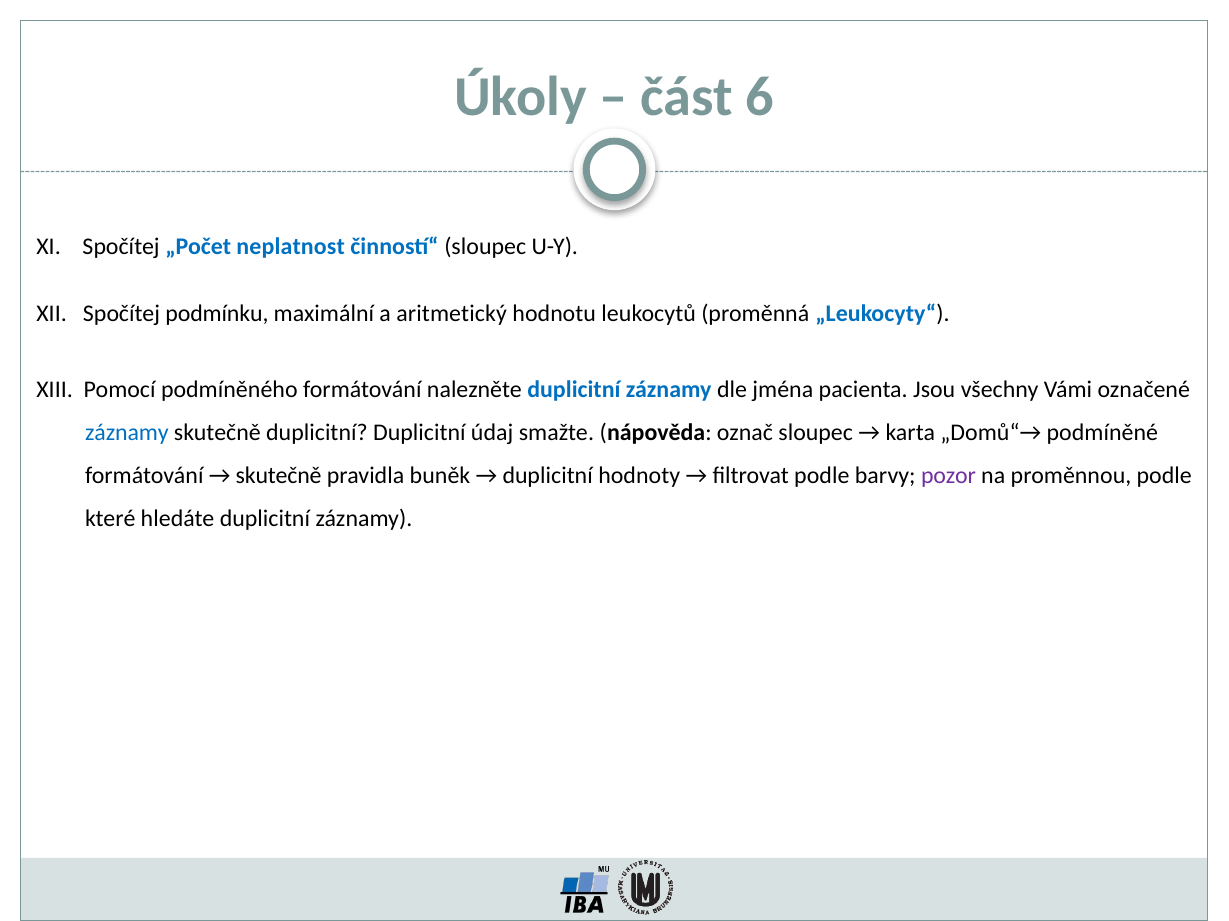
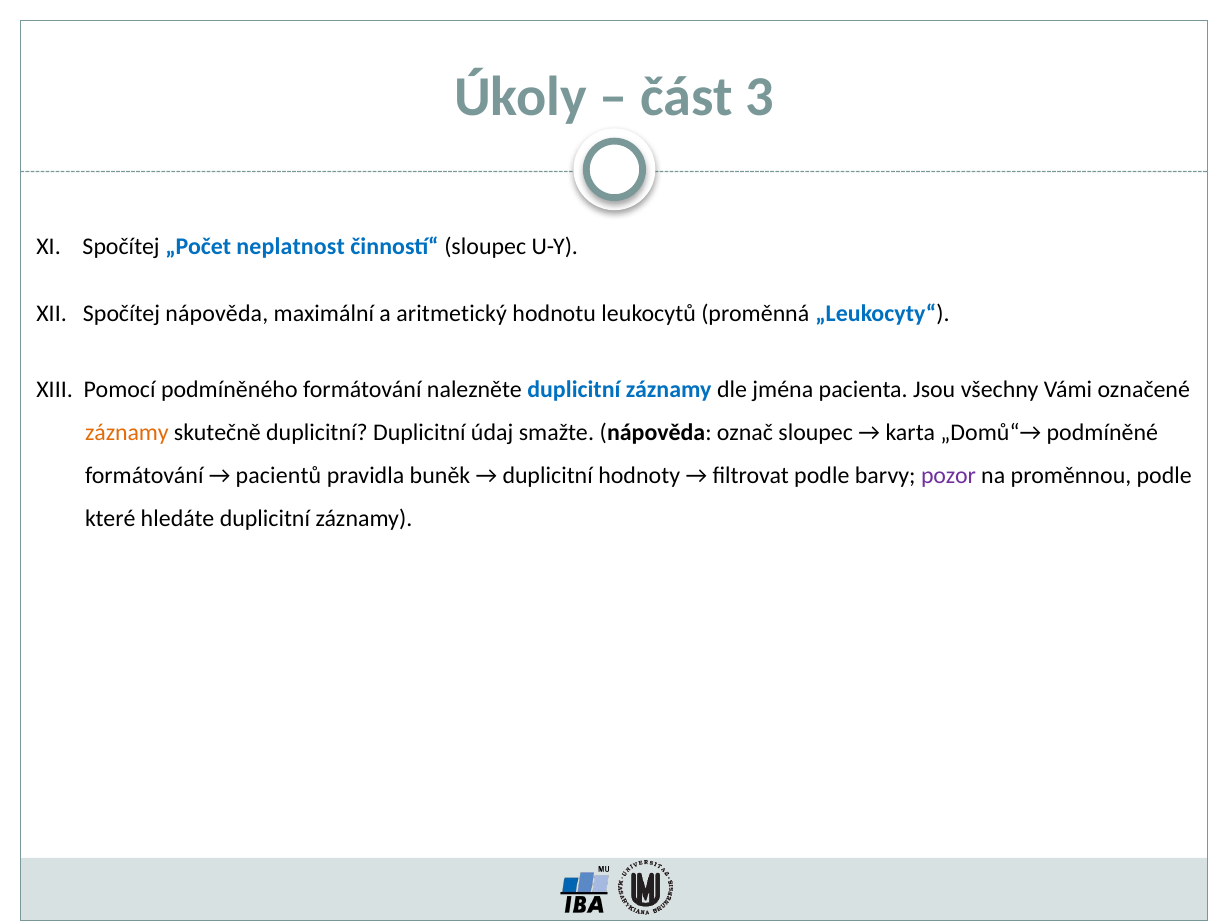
6: 6 -> 3 (760, 97)
Spočítej podmínku: podmínku -> nápověda (217, 314)
záznamy colour: blue -> orange (127, 433)
skutečně: skutečně -> pacientů (278, 476)
